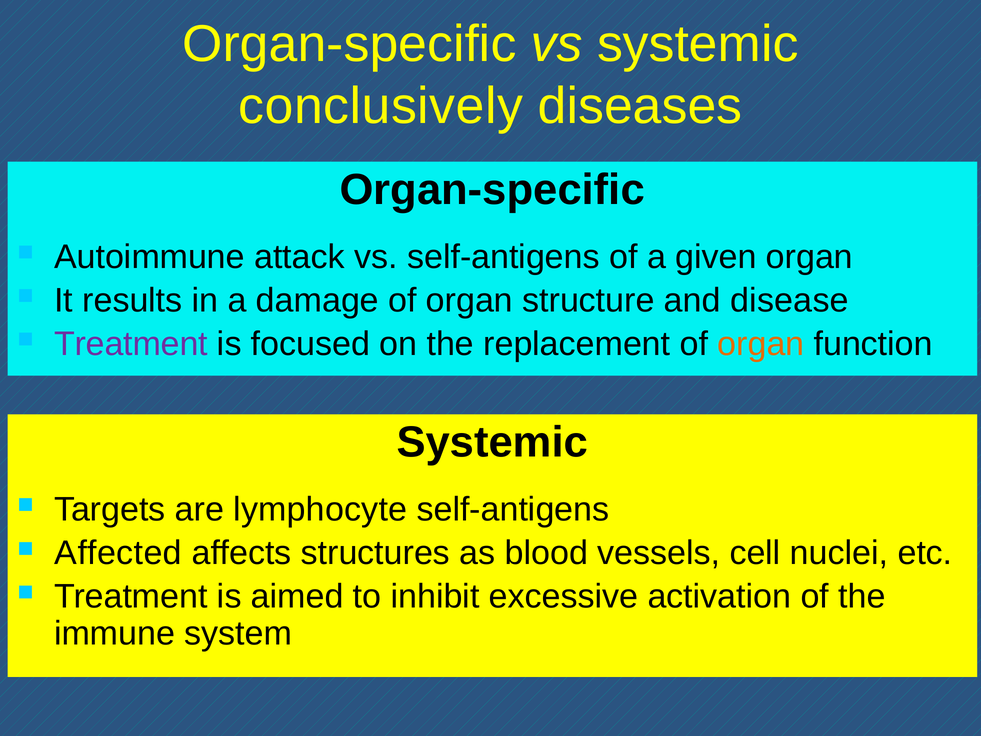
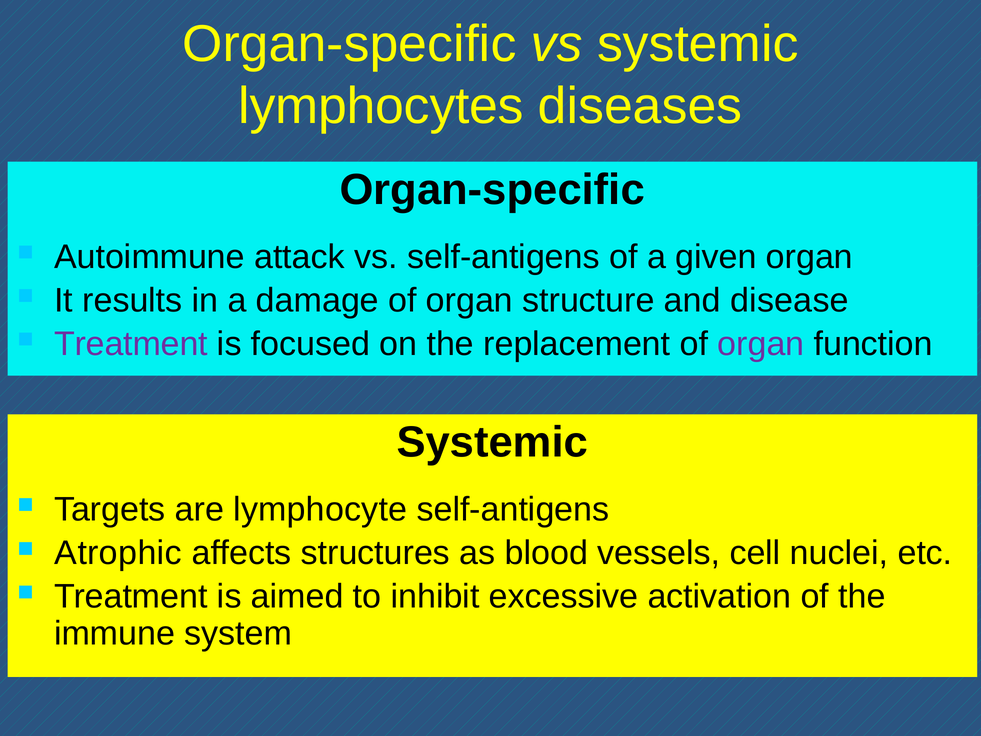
conclusively: conclusively -> lymphocytes (381, 106)
organ colour: orange -> purple (761, 344)
Affected: Affected -> Atrophic (118, 553)
